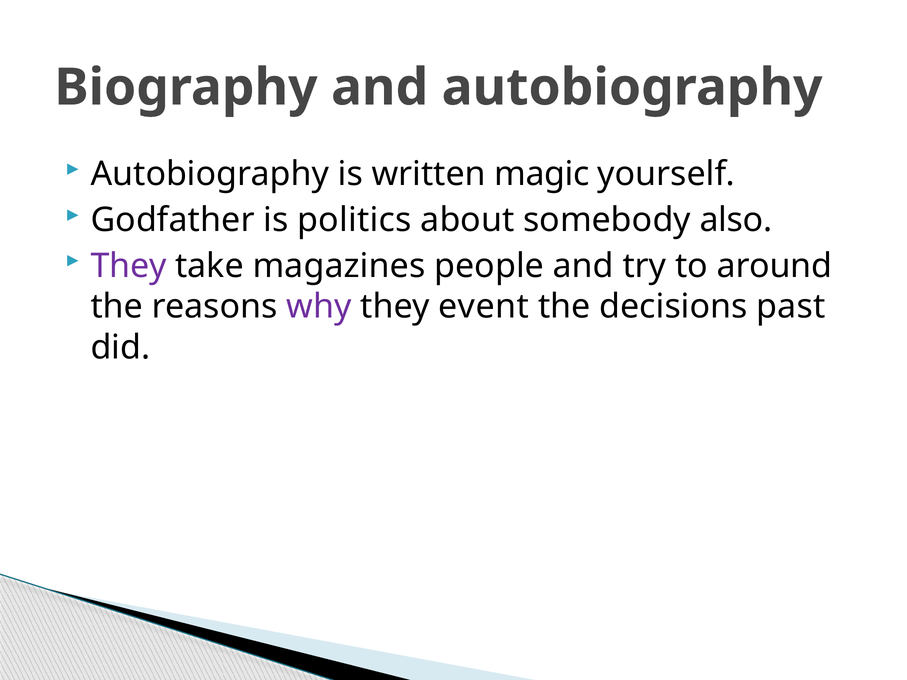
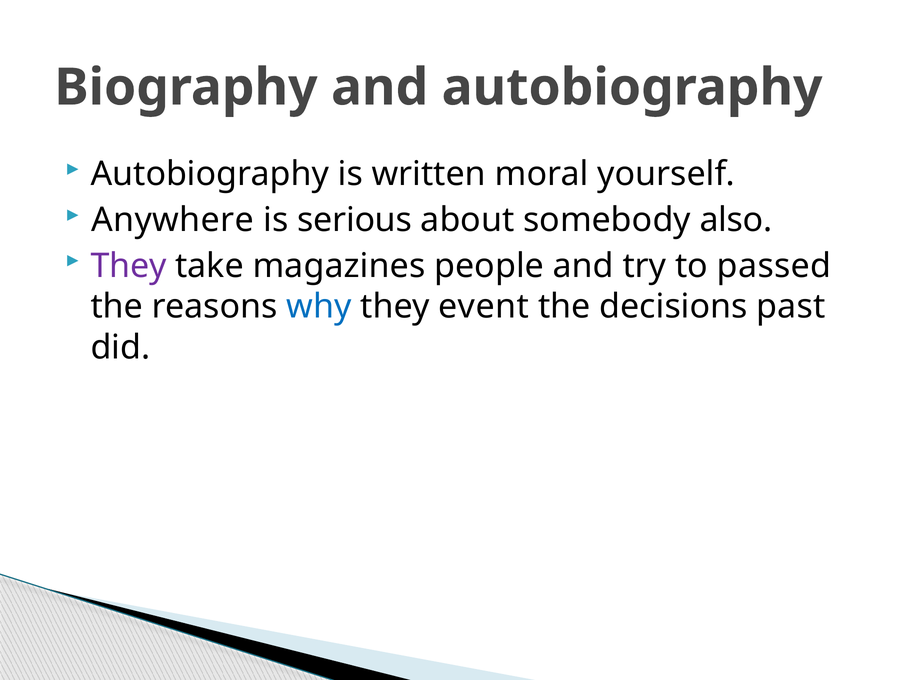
magic: magic -> moral (542, 174)
Godfather: Godfather -> Anywhere (172, 220)
politics: politics -> serious (355, 220)
around: around -> passed (774, 266)
why colour: purple -> blue (319, 307)
